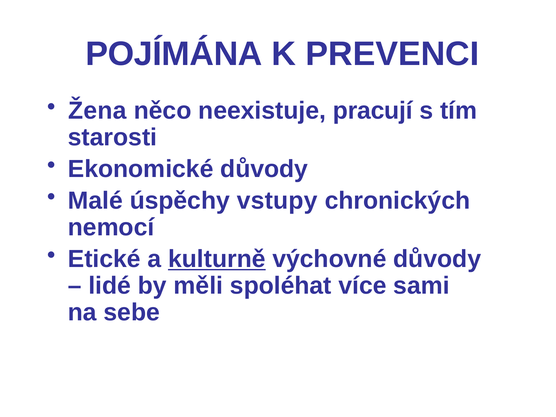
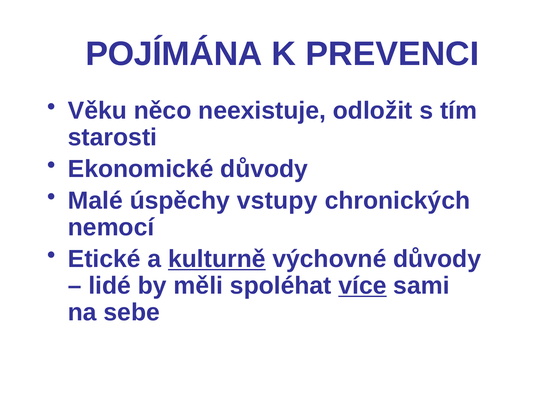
Žena: Žena -> Věku (97, 111)
pracují: pracují -> odložit (373, 111)
více underline: none -> present (362, 286)
